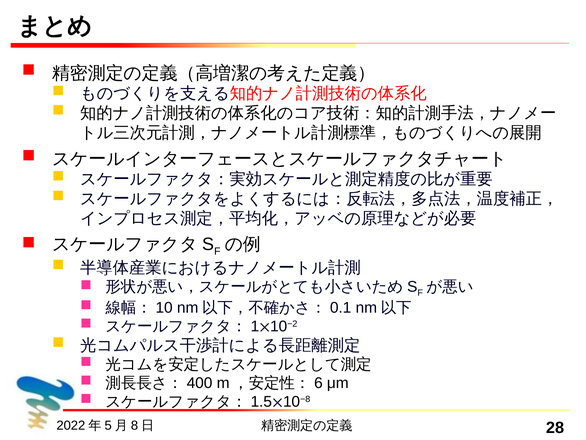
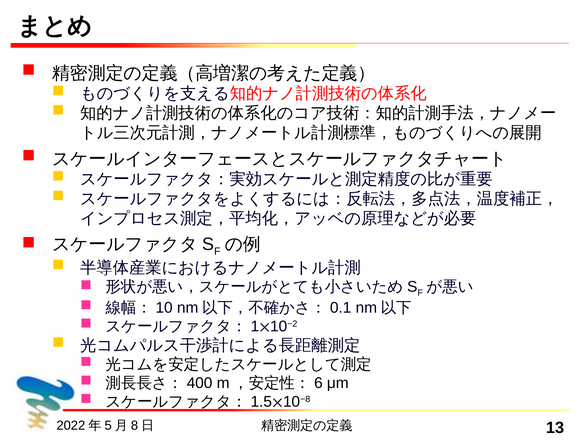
28: 28 -> 13 (555, 427)
